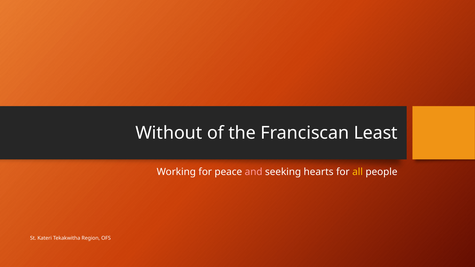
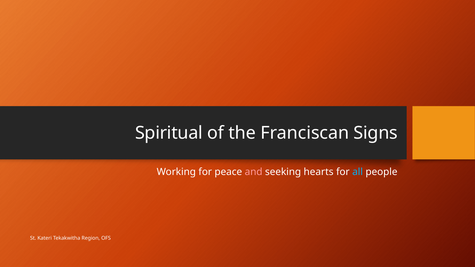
Without: Without -> Spiritual (169, 133)
Least: Least -> Signs (376, 133)
all colour: yellow -> light blue (358, 172)
